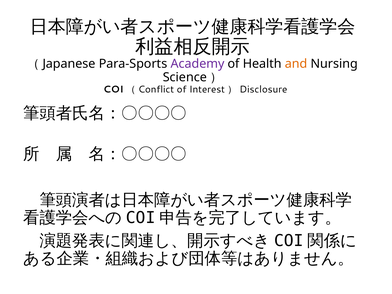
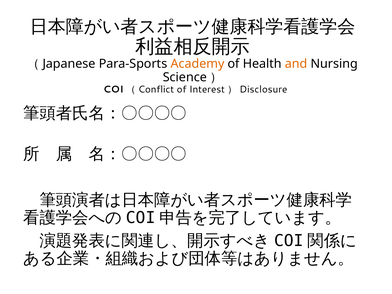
Academy colour: purple -> orange (197, 64)
